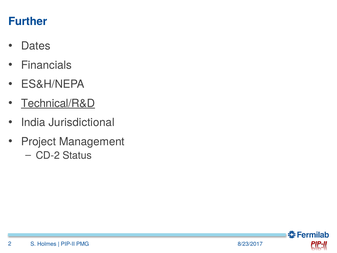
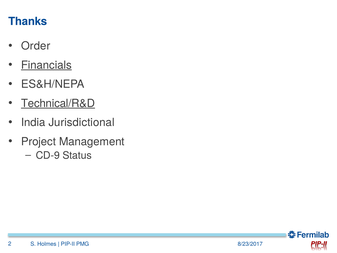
Further: Further -> Thanks (28, 22)
Dates: Dates -> Order (36, 46)
Financials underline: none -> present (46, 65)
CD-2: CD-2 -> CD-9 (48, 155)
